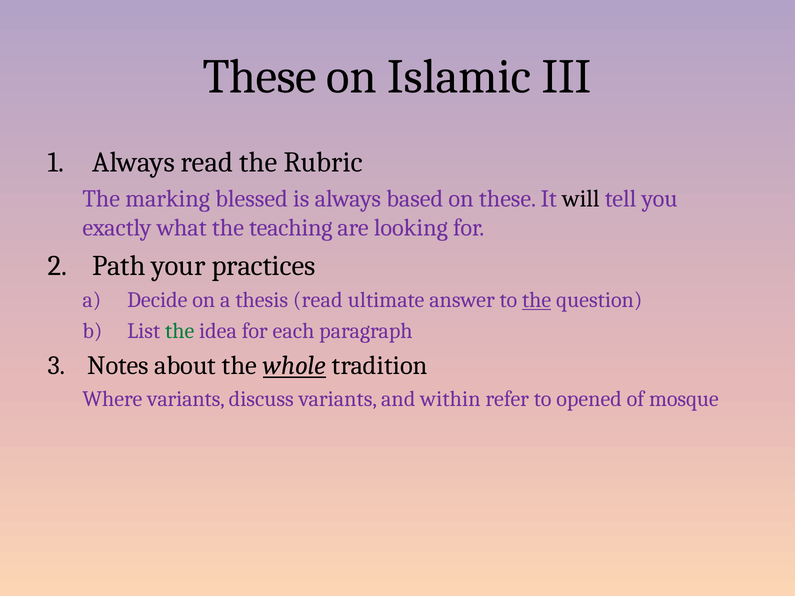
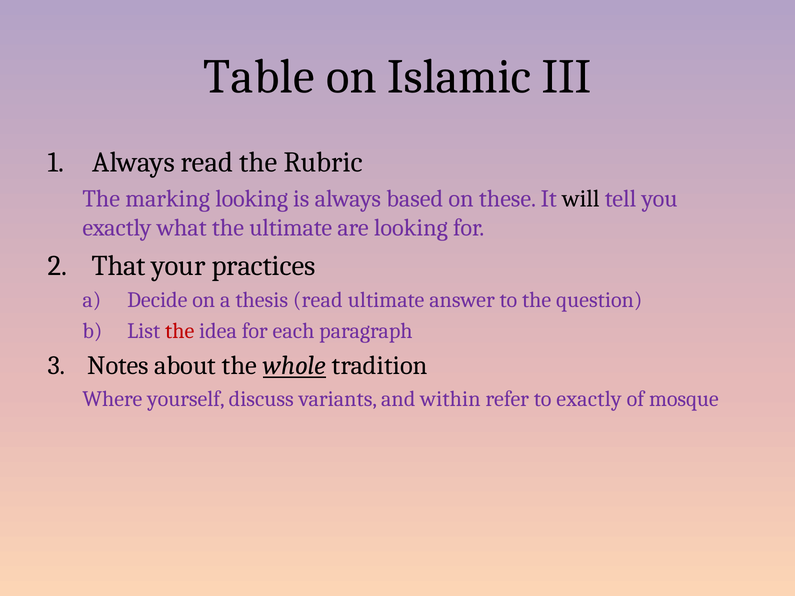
These: These -> Table (259, 77)
marking blessed: blessed -> looking (252, 199)
the teaching: teaching -> ultimate (291, 228)
Path: Path -> That (119, 266)
the underline: present -> none (537, 300)
the colour: green -> red (180, 331)
Where variants: variants -> yourself (186, 399)
to opened: opened -> exactly (589, 399)
